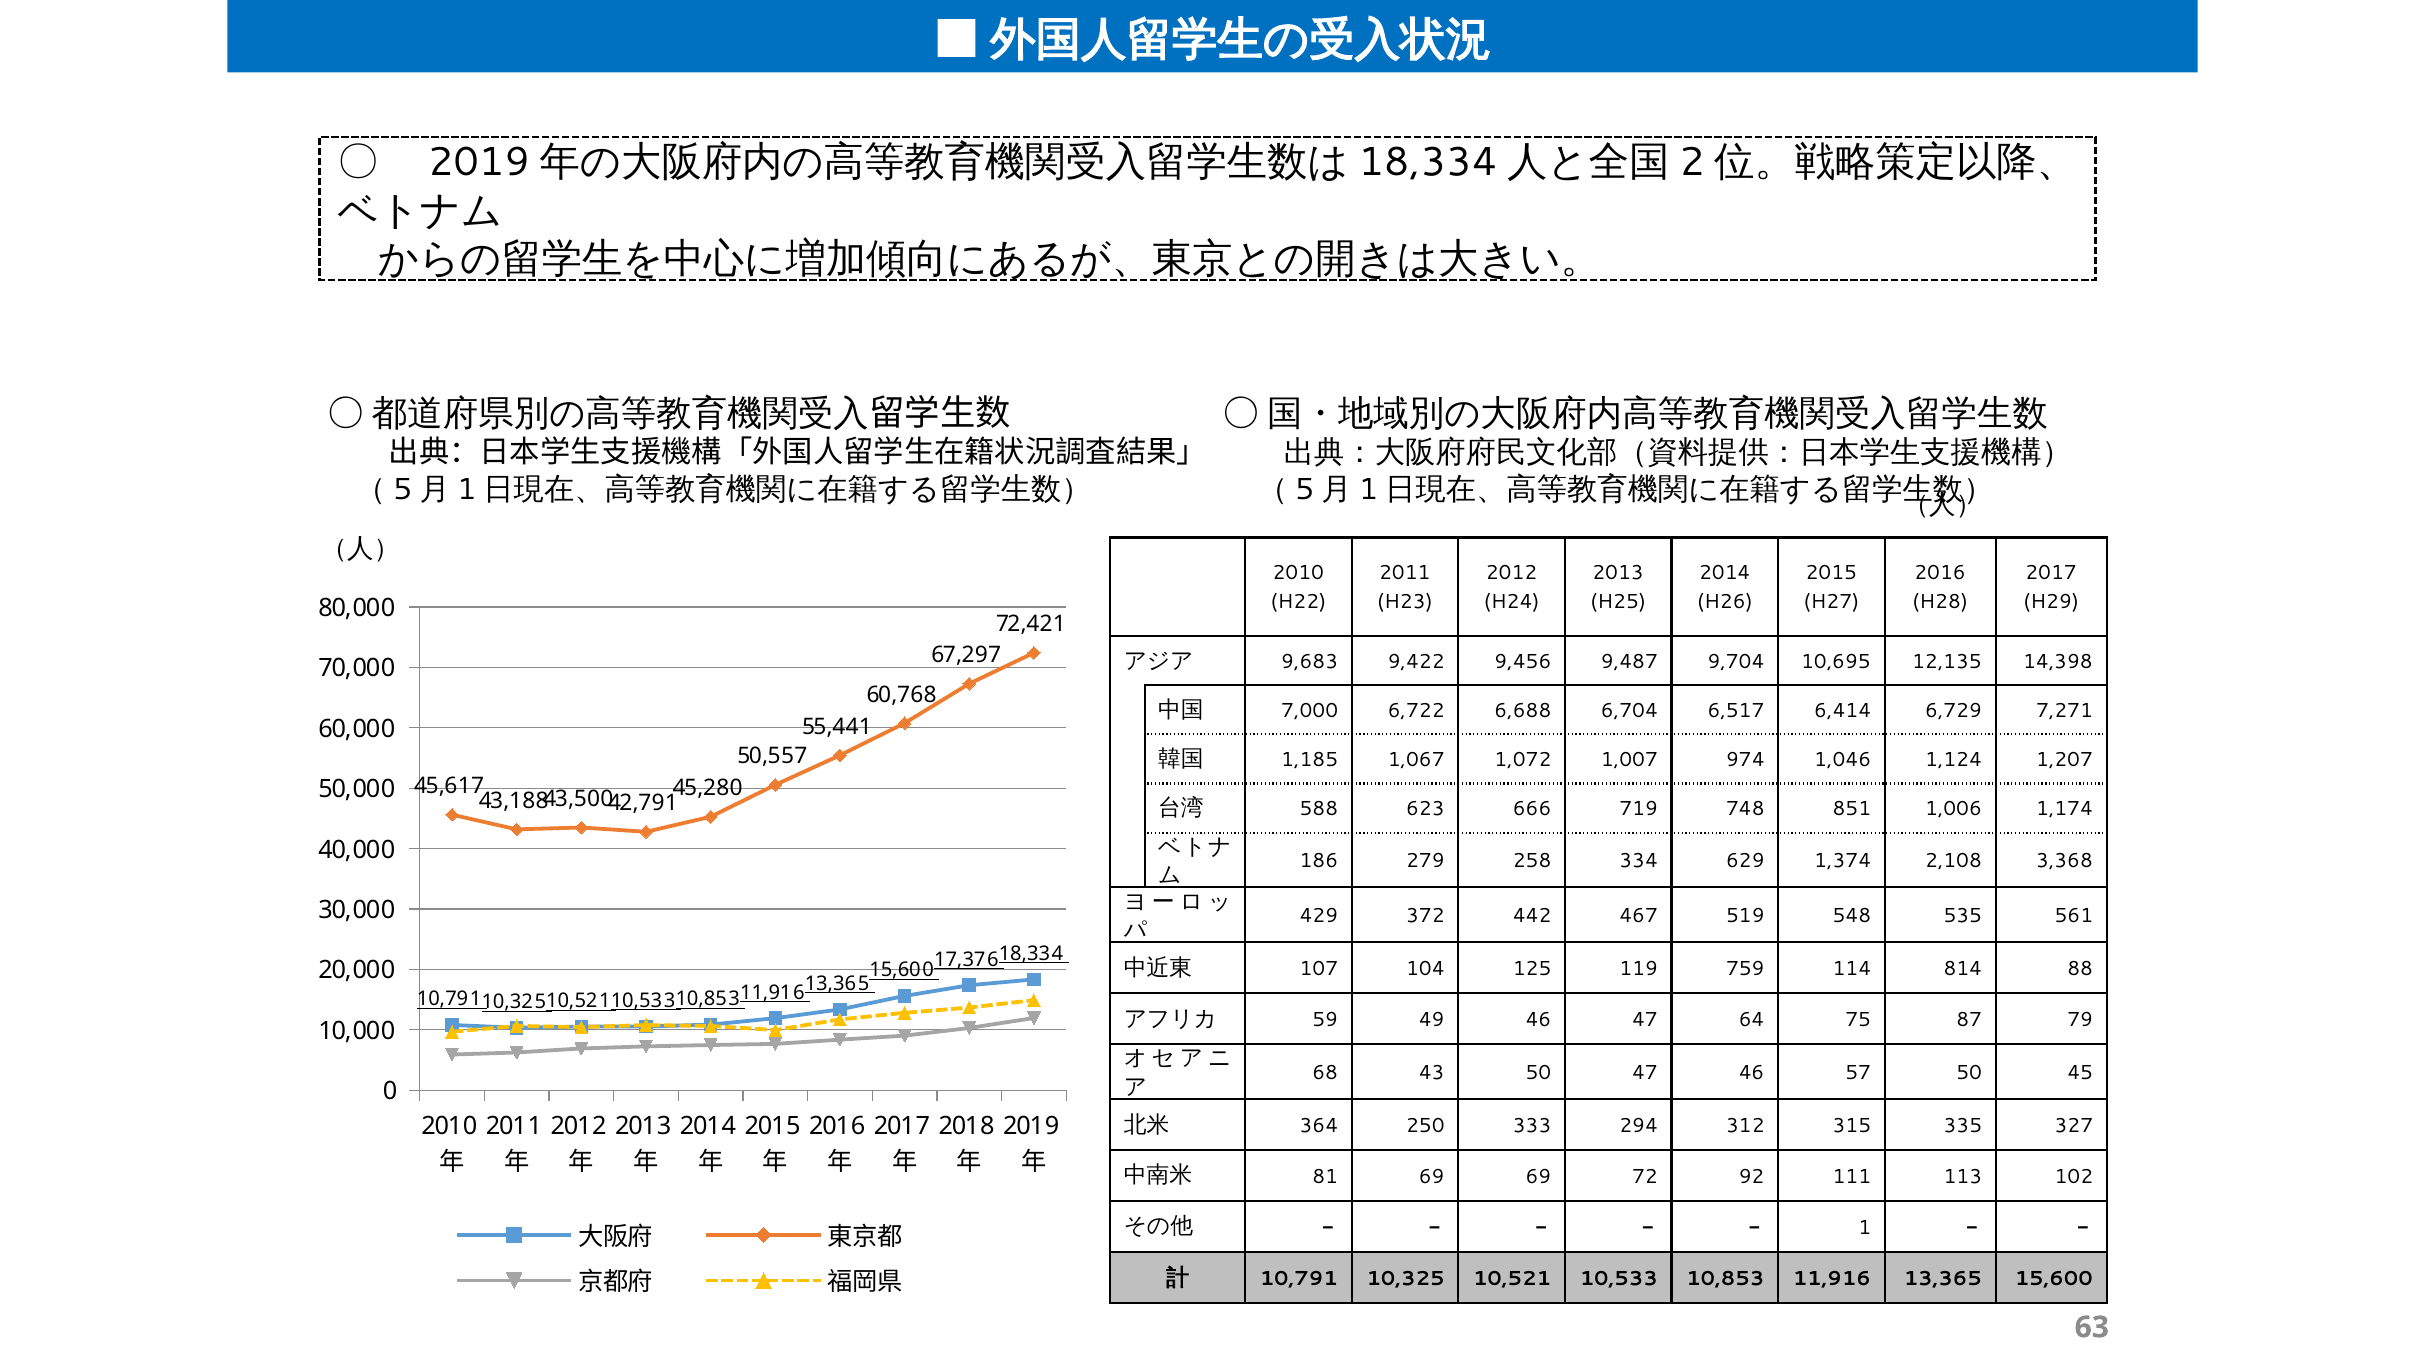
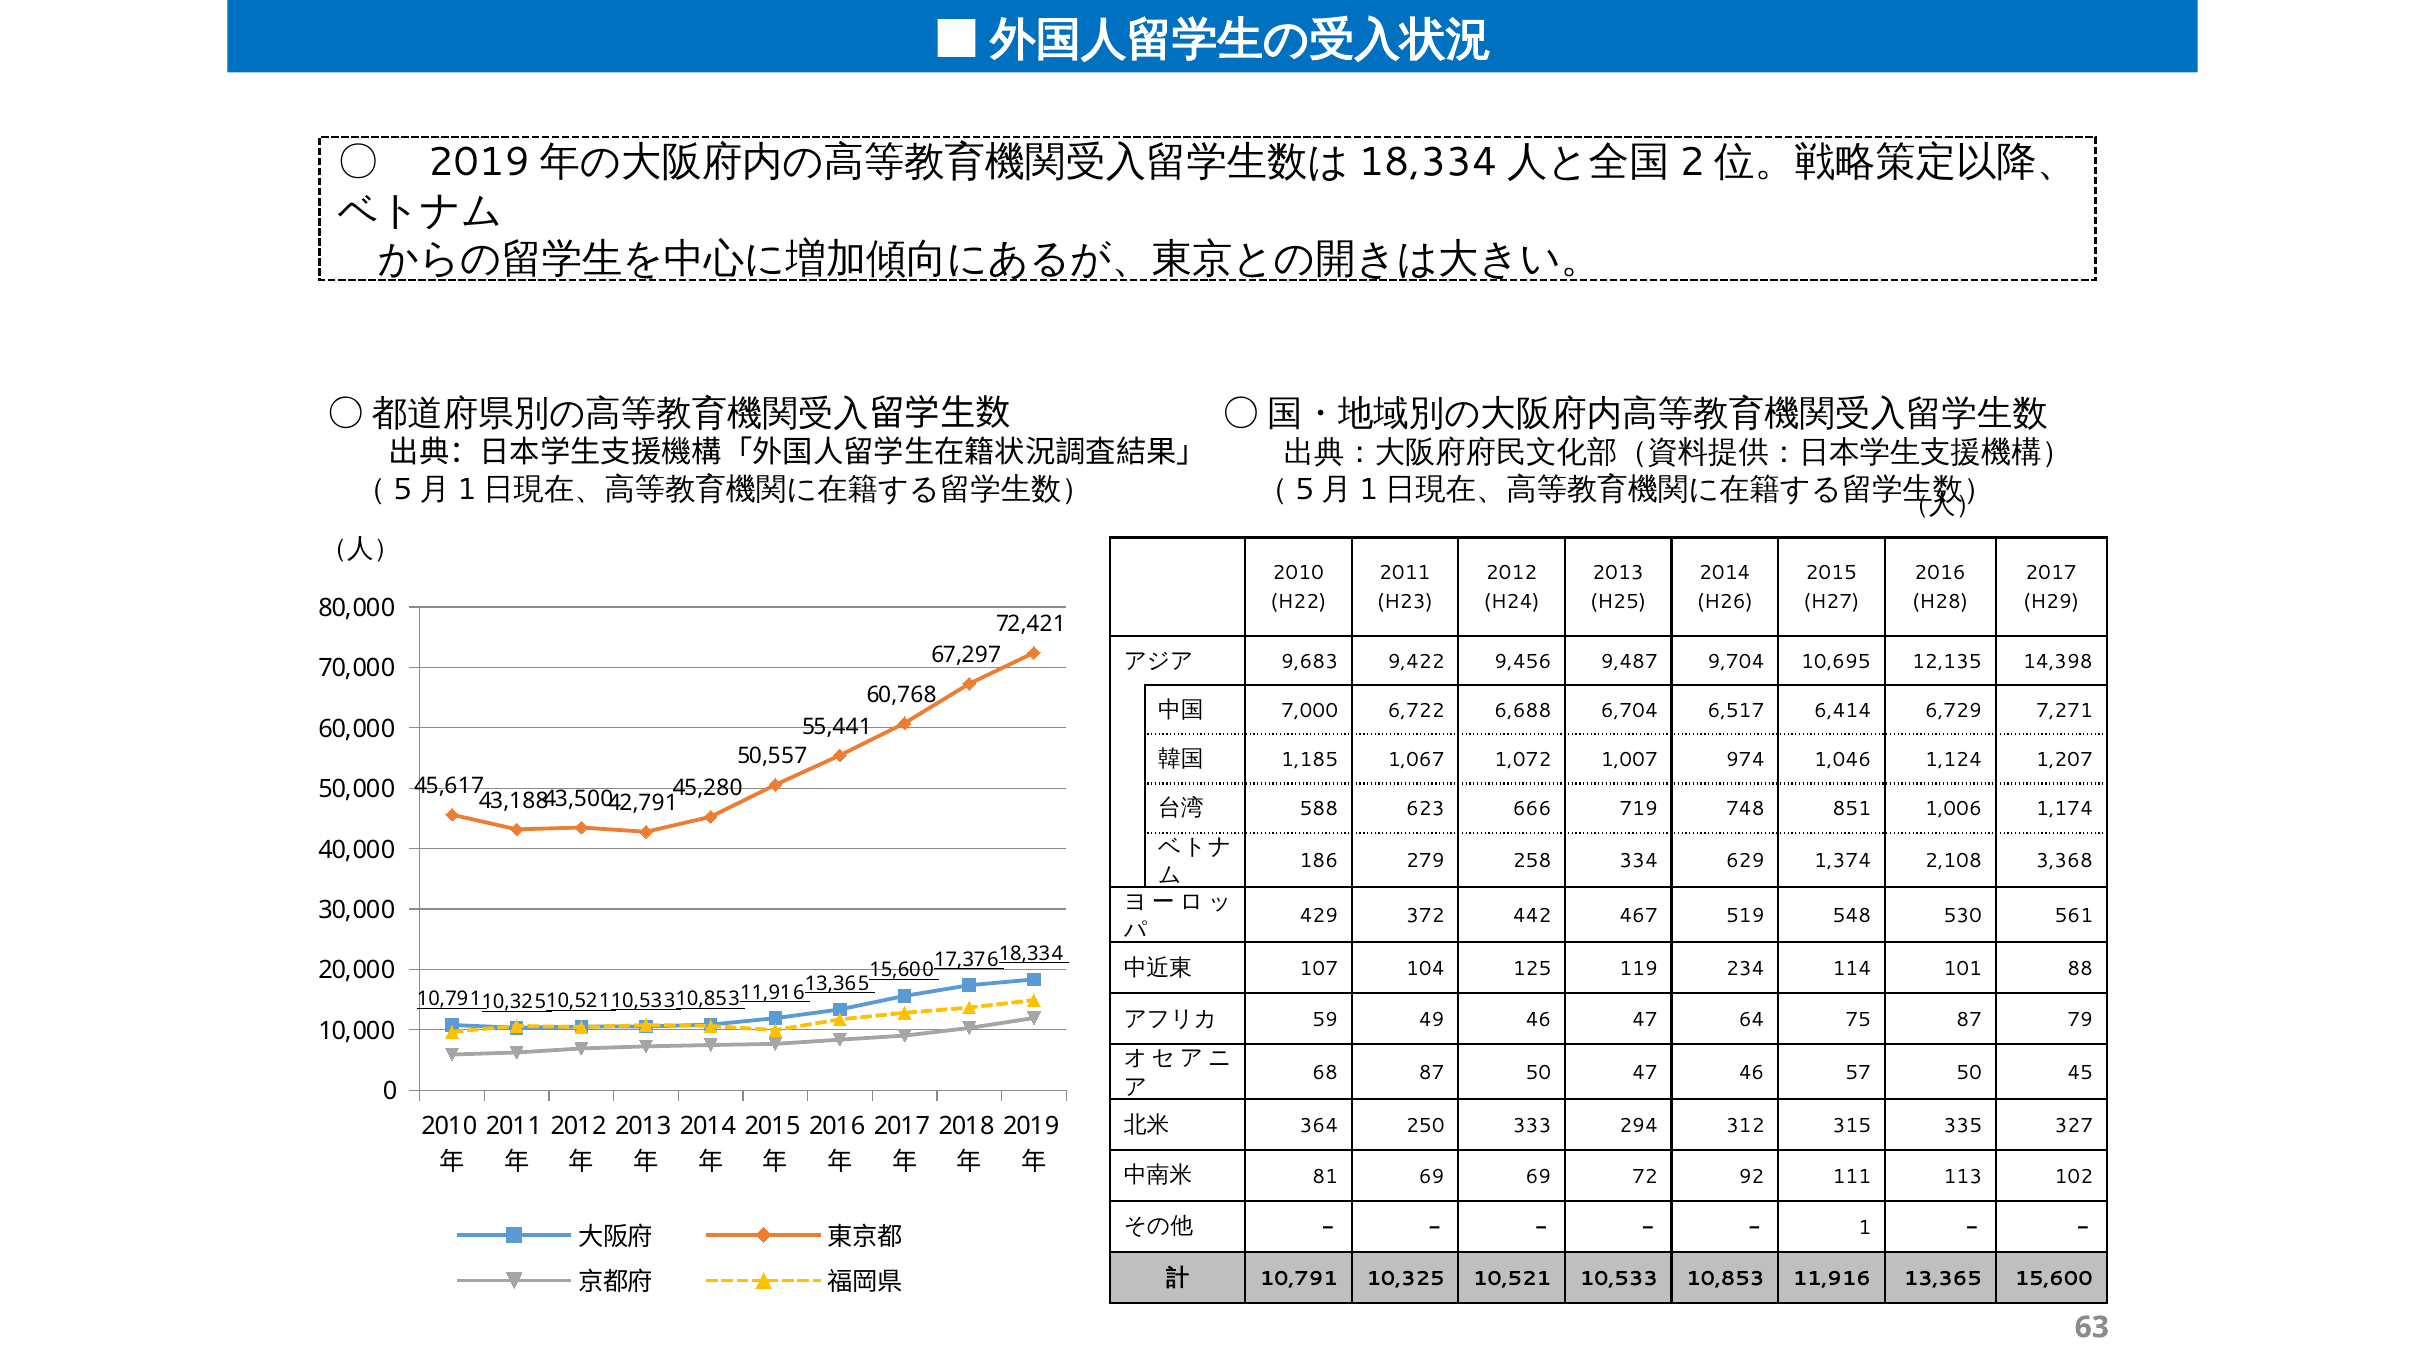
535: 535 -> 530 (1963, 916)
759: 759 -> 234 (1745, 969)
814: 814 -> 101 (1963, 969)
68 43: 43 -> 87 (1432, 1073)
